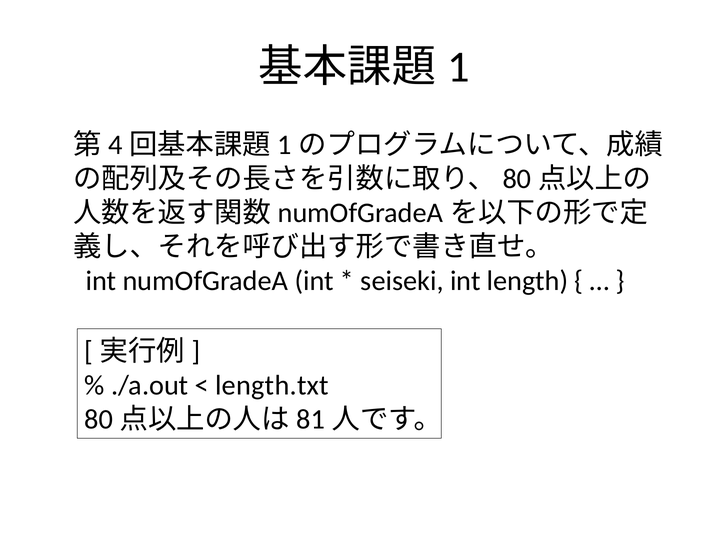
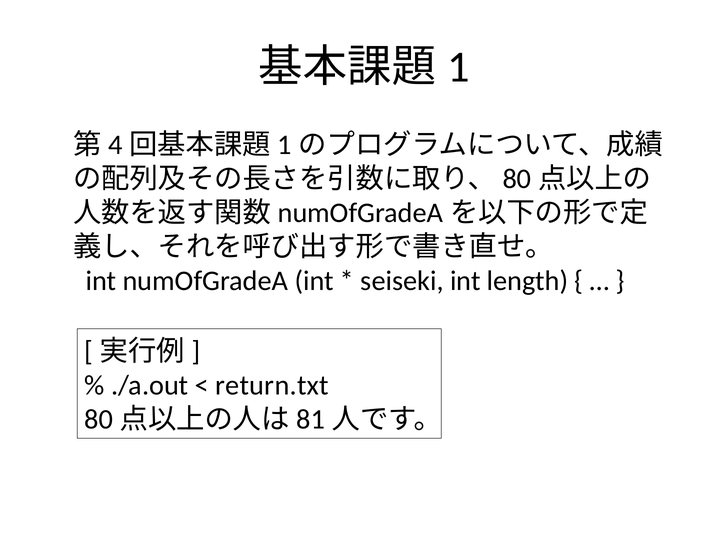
length.txt: length.txt -> return.txt (272, 385)
